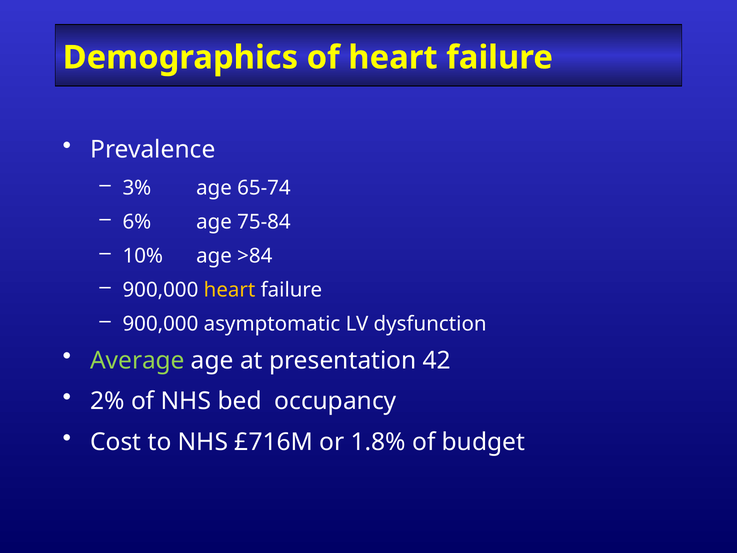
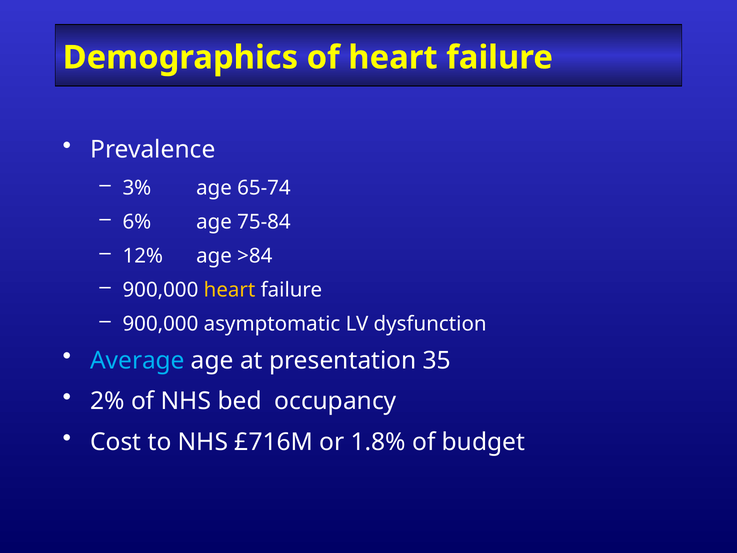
10%: 10% -> 12% (143, 256)
Average colour: light green -> light blue (138, 360)
42: 42 -> 35 (437, 360)
